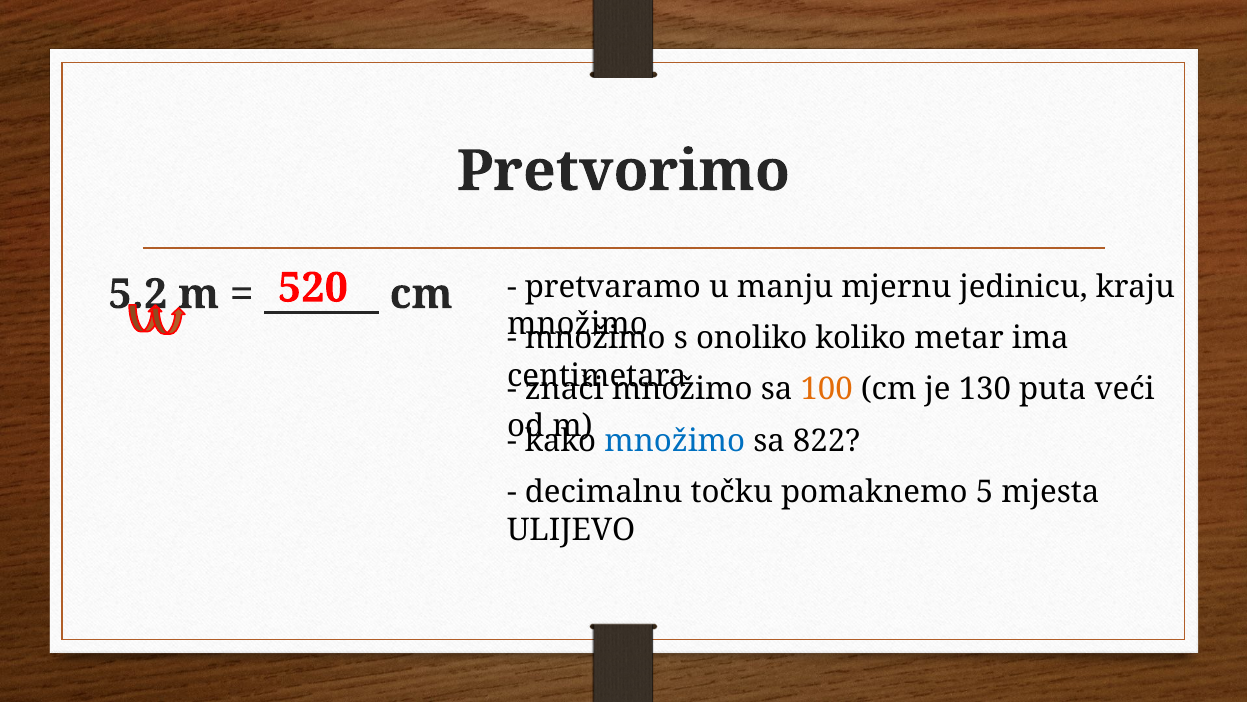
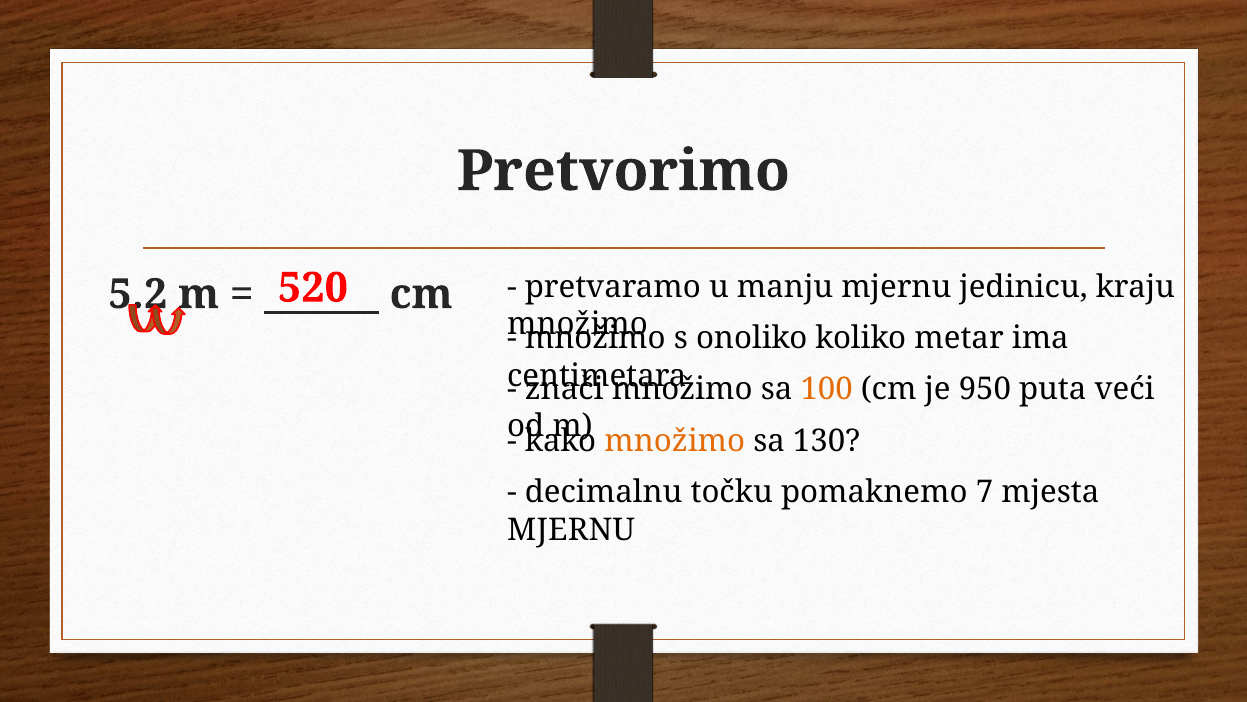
130: 130 -> 950 (985, 389)
množimo colour: blue -> orange (675, 440)
822: 822 -> 130 (827, 440)
5: 5 -> 7 (985, 492)
ULIJEVO: ULIJEVO -> MJERNU (571, 530)
